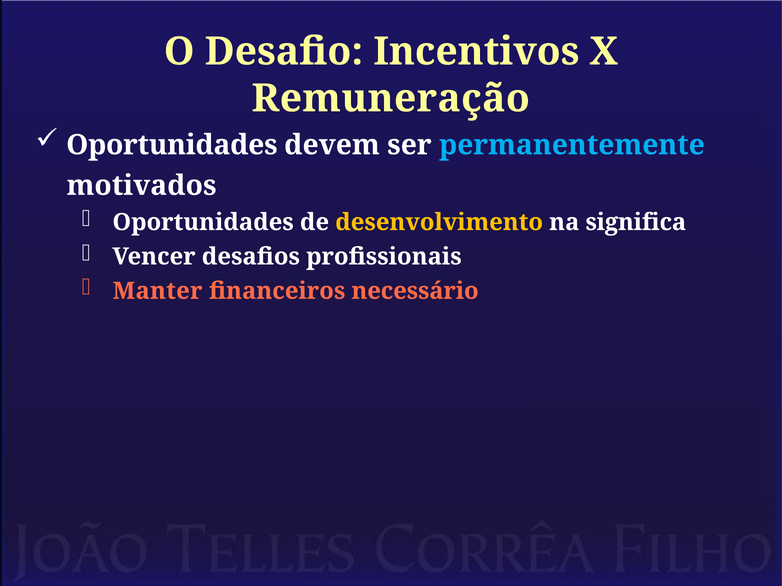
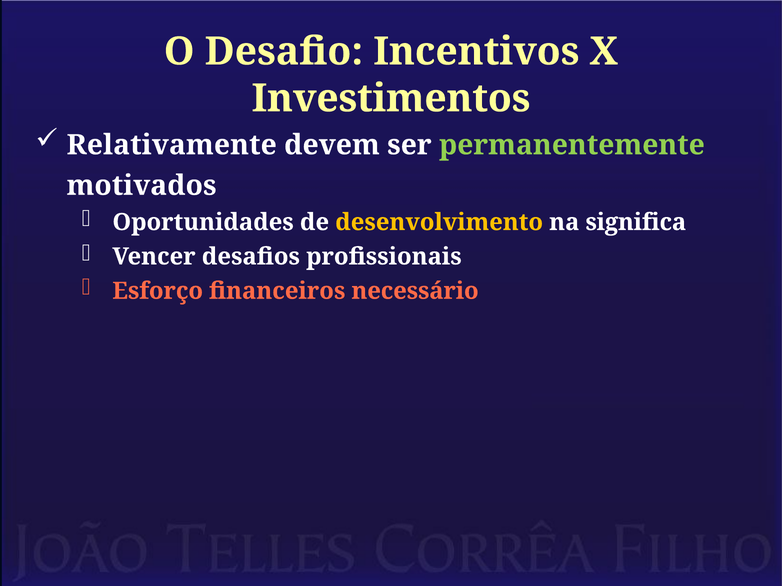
Remuneração: Remuneração -> Investimentos (391, 99)
Oportunidades: Oportunidades -> Relativamente (172, 145)
permanentemente colour: light blue -> light green (572, 145)
Manter: Manter -> Esforço (158, 291)
